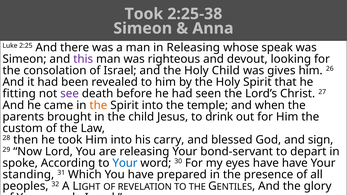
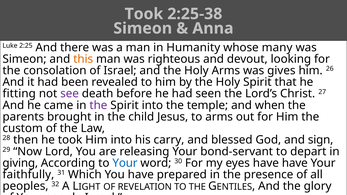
in Releasing: Releasing -> Humanity (193, 47)
speak: speak -> many (277, 47)
this colour: purple -> orange (83, 59)
Holy Child: Child -> Arms (226, 71)
the colour: orange -> purple (98, 105)
to drink: drink -> arms (219, 117)
spoke: spoke -> giving (20, 163)
standing: standing -> faithfully (28, 175)
